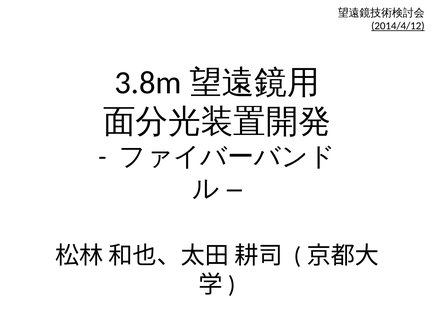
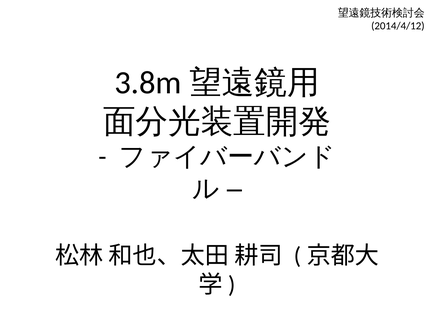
2014/4/12 underline: present -> none (398, 26)
